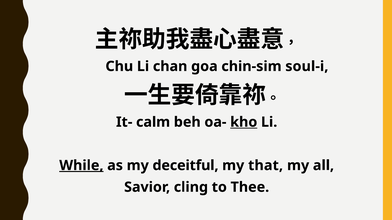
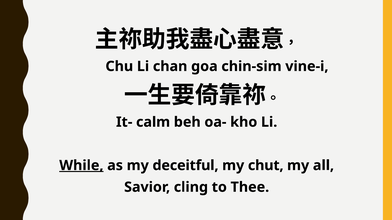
soul-i: soul-i -> vine-i (307, 66)
kho underline: present -> none (244, 122)
that: that -> chut (266, 166)
